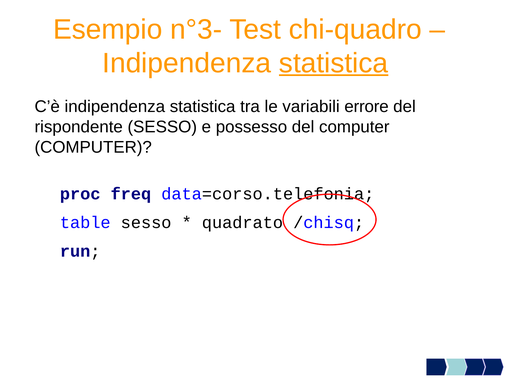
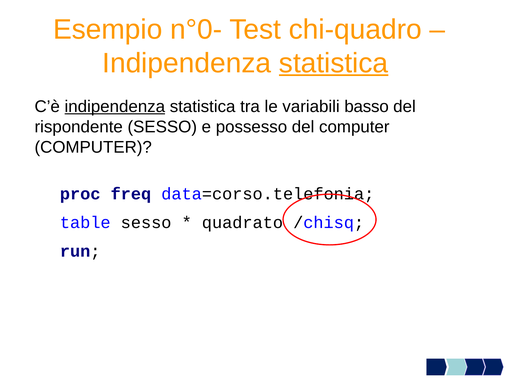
n°3-: n°3- -> n°0- (196, 29)
indipendenza underline: none -> present (115, 107)
errore: errore -> basso (367, 107)
